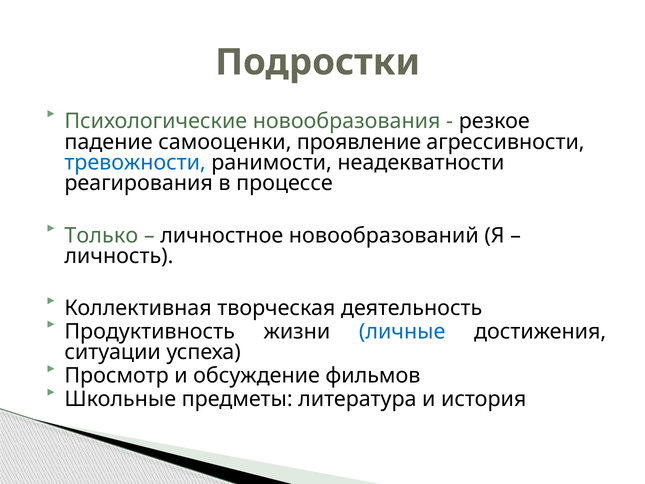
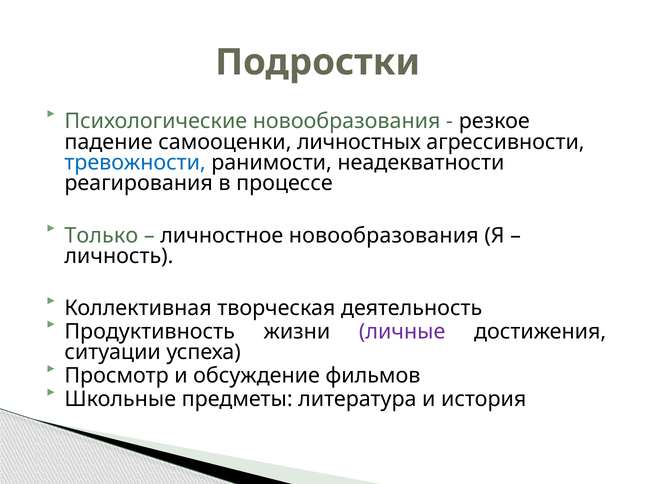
проявление: проявление -> личностных (359, 142)
личностное новообразований: новообразований -> новообразования (384, 235)
личные colour: blue -> purple (402, 332)
